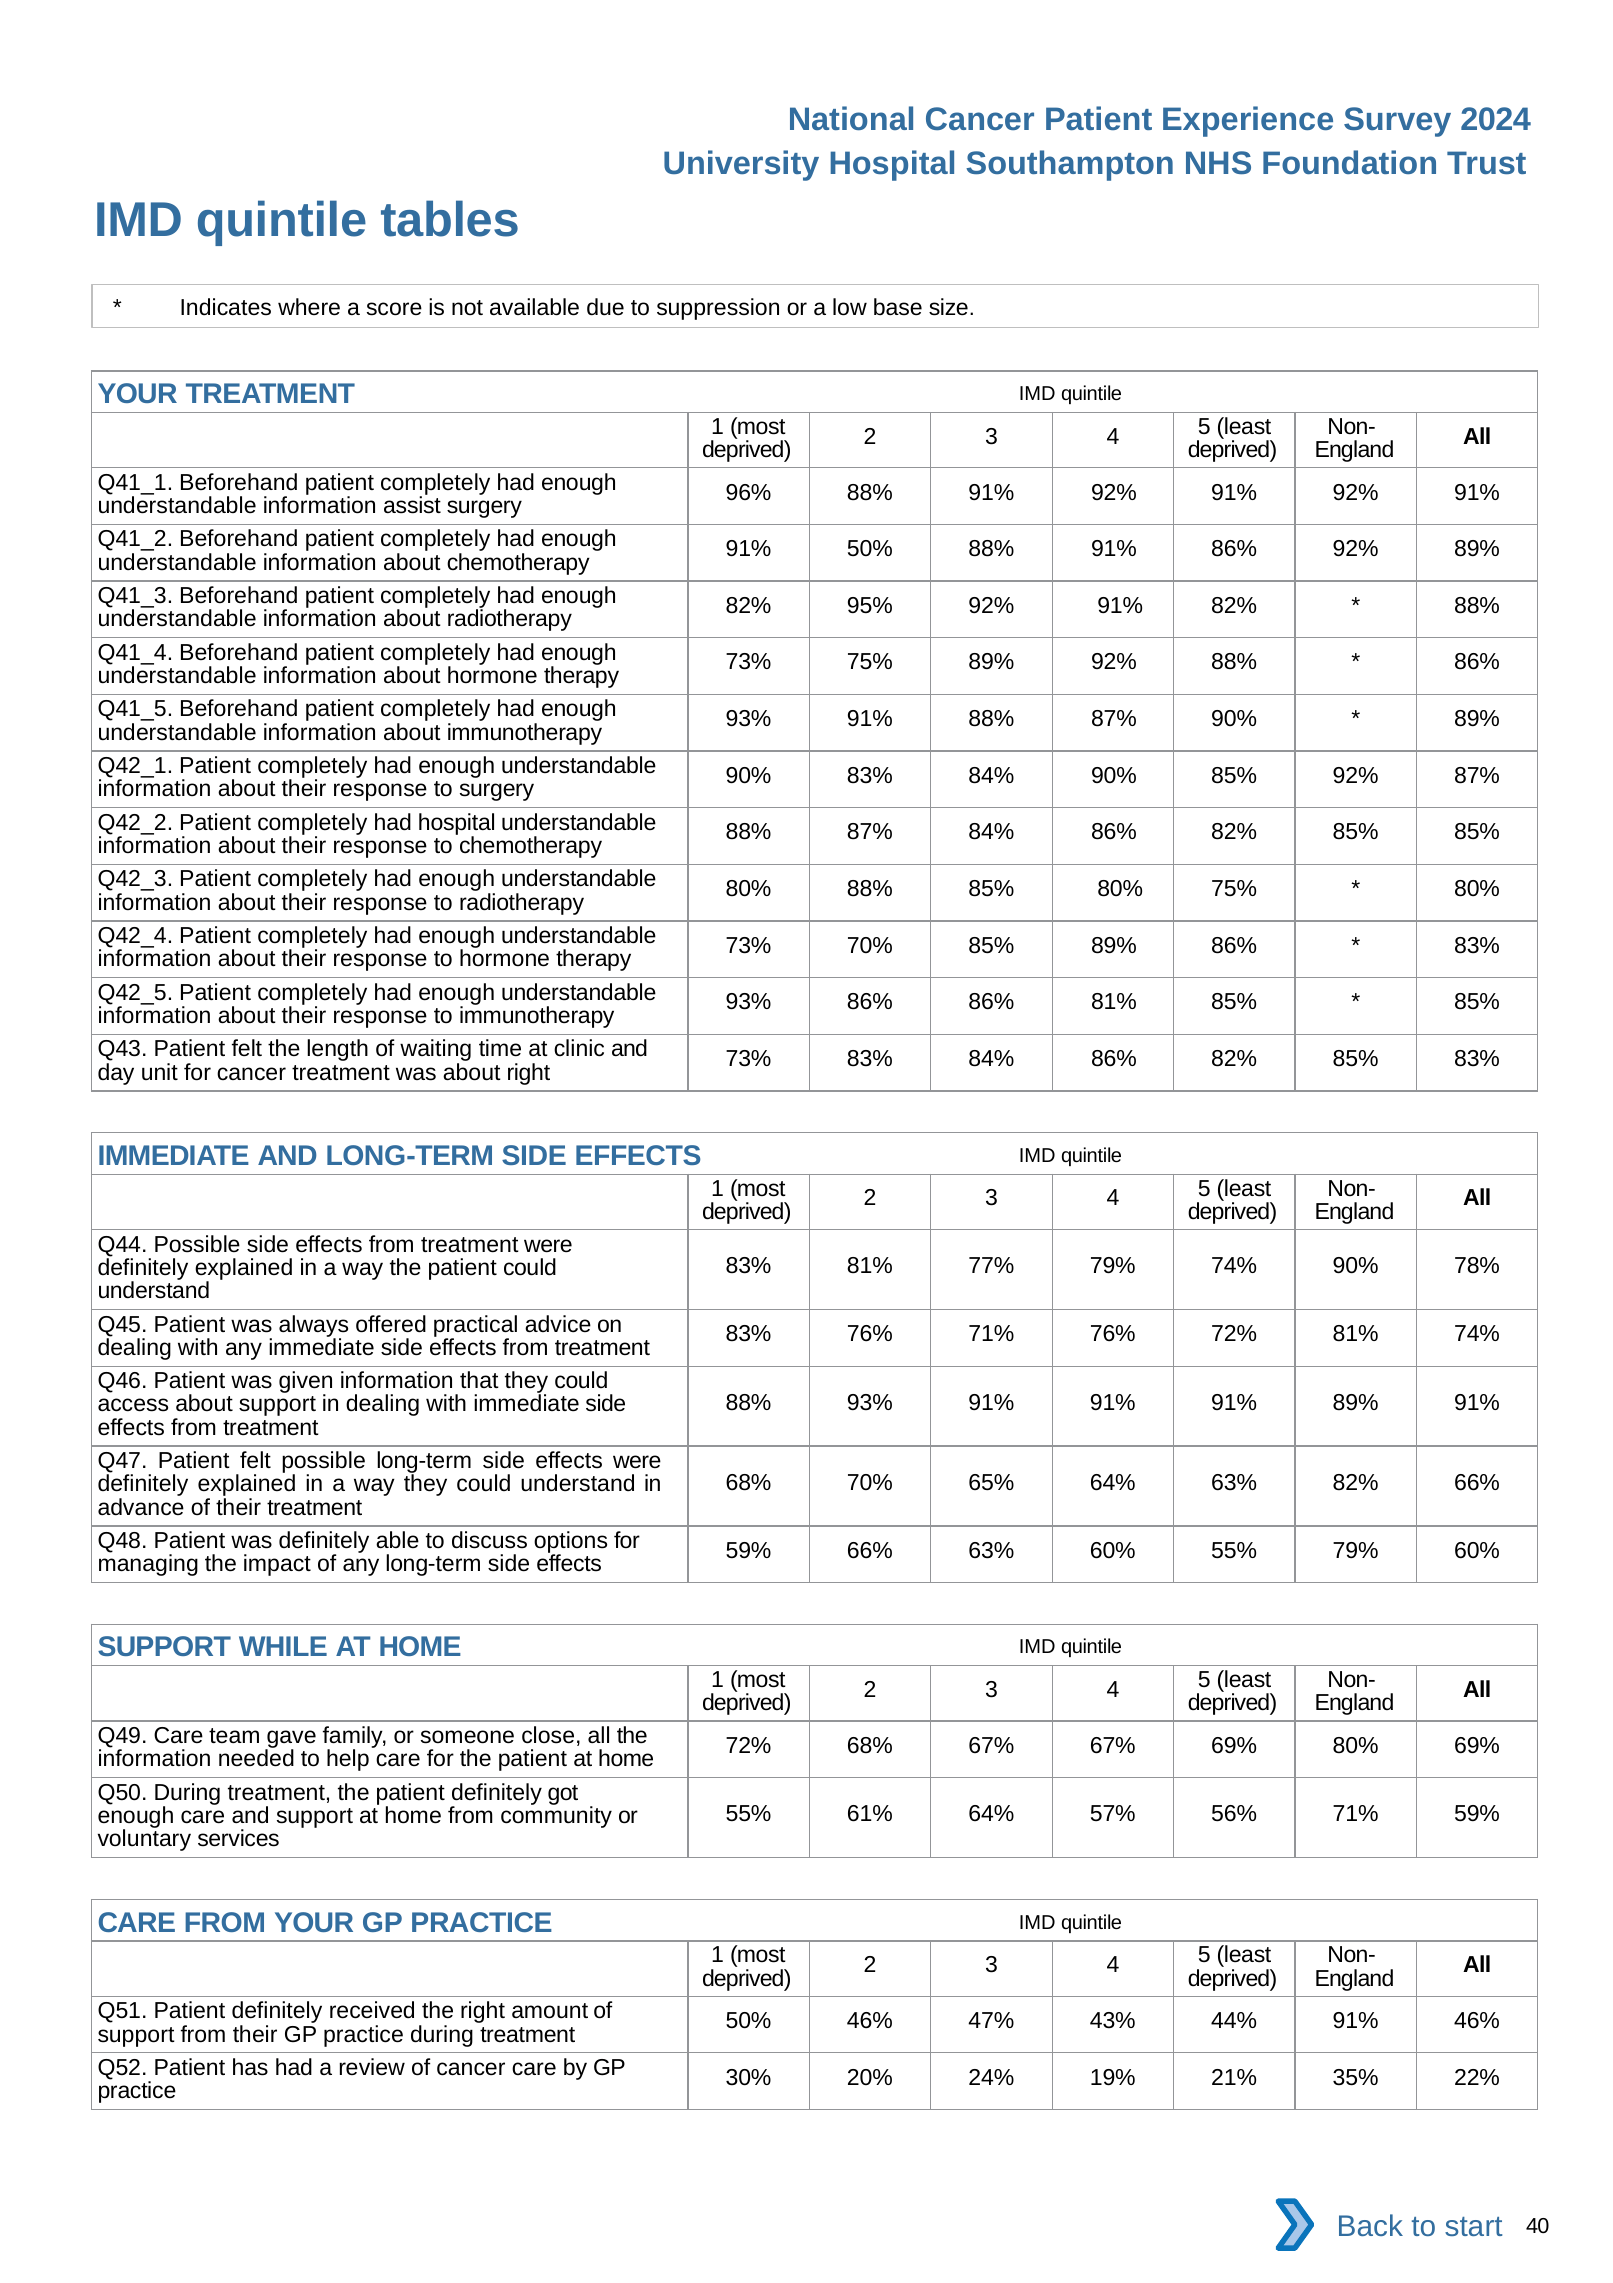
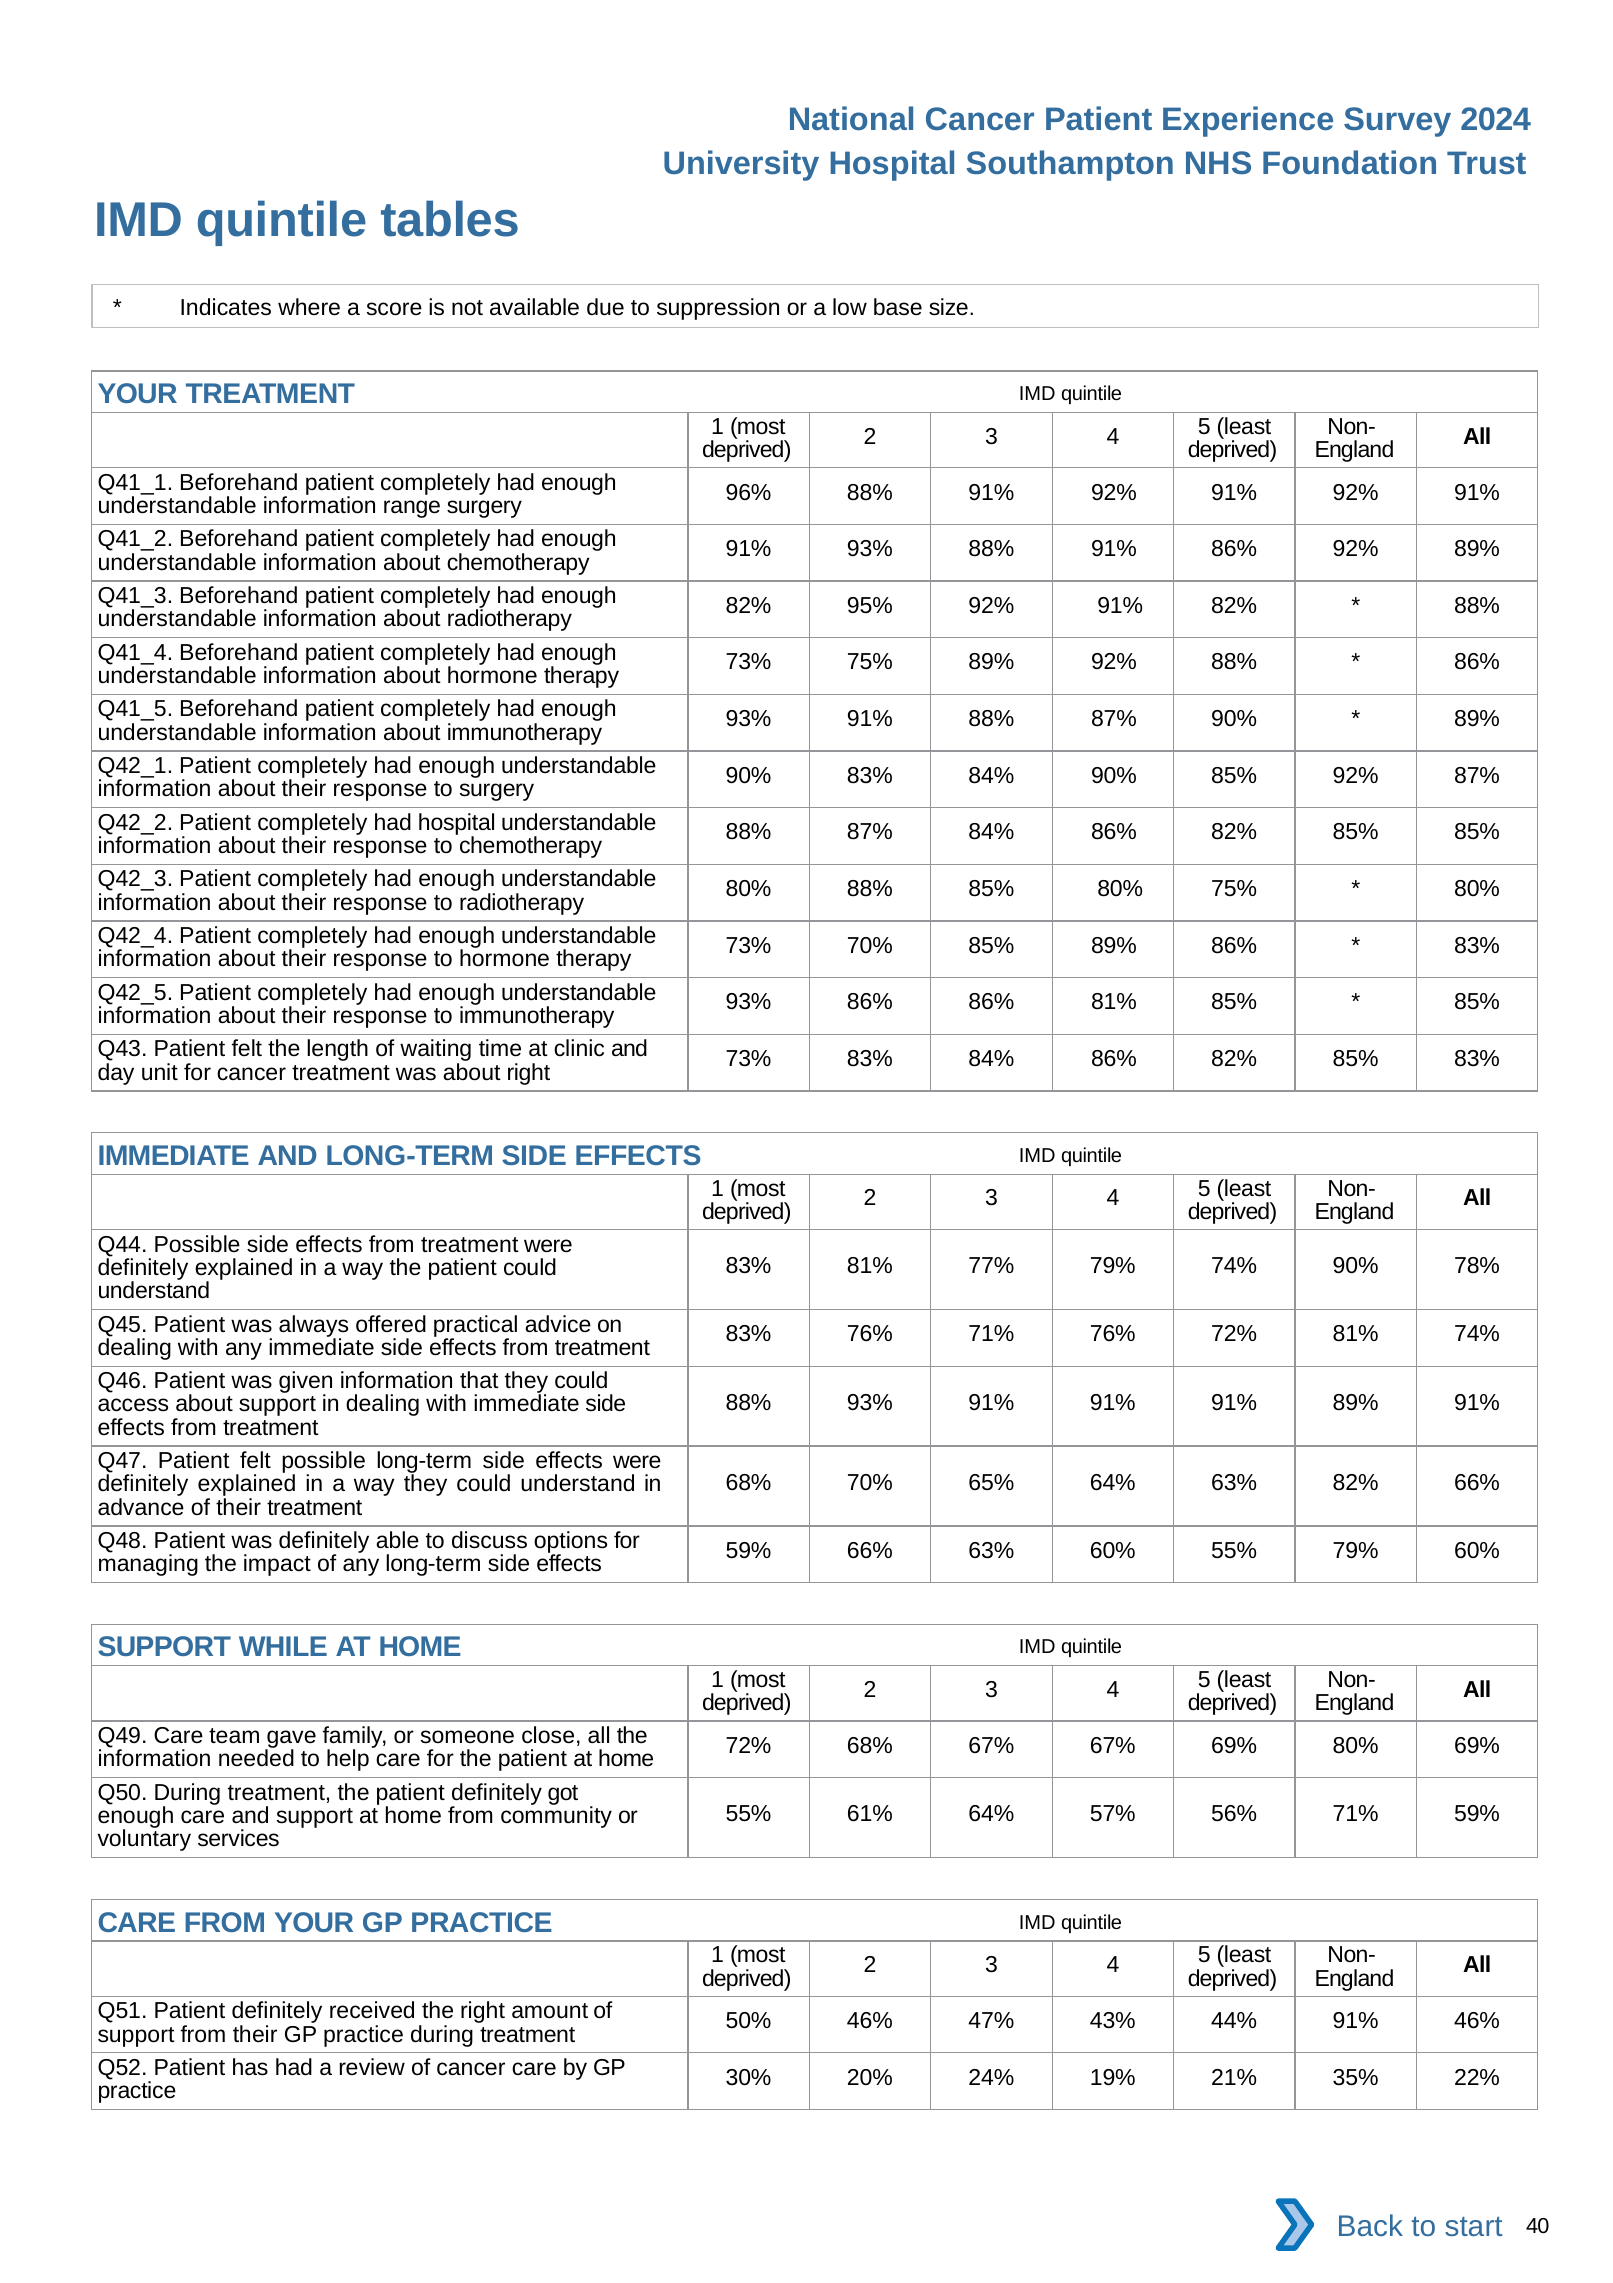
assist: assist -> range (412, 506)
91% 50%: 50% -> 93% (870, 549)
